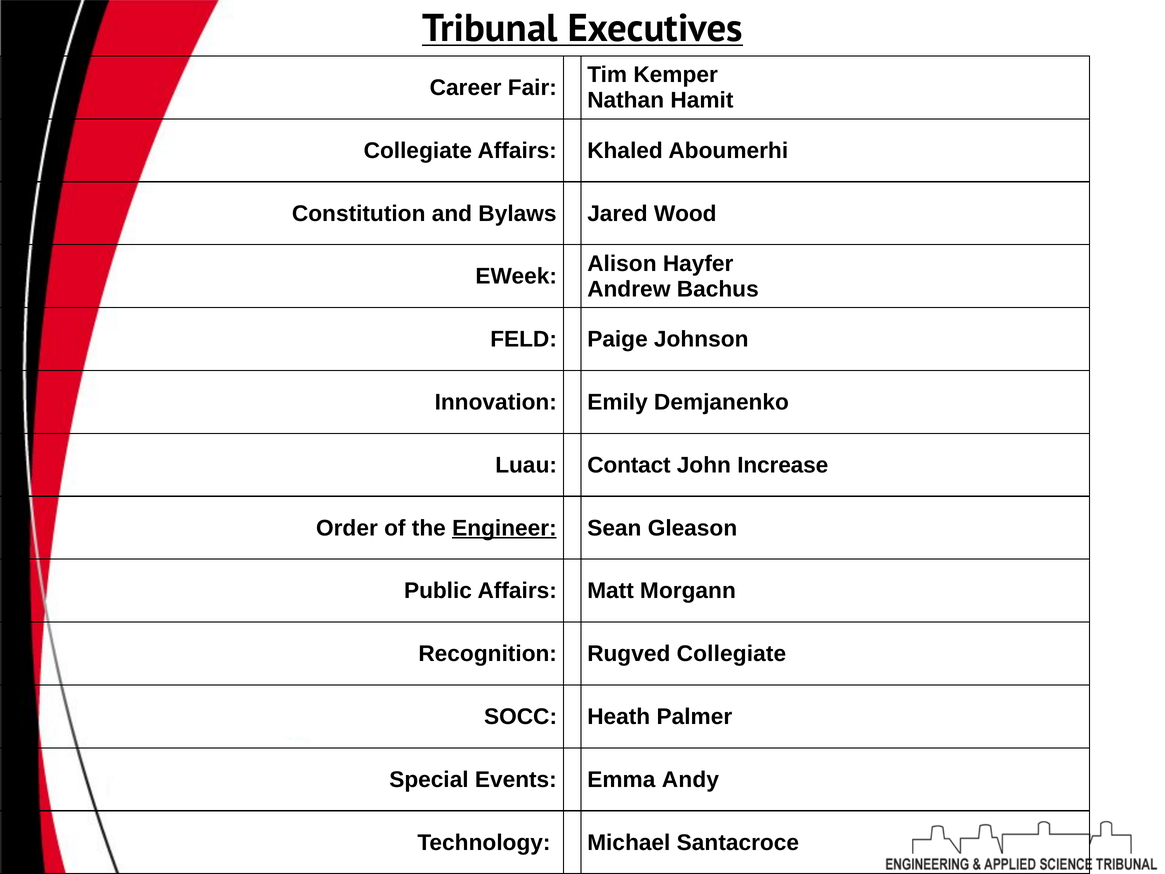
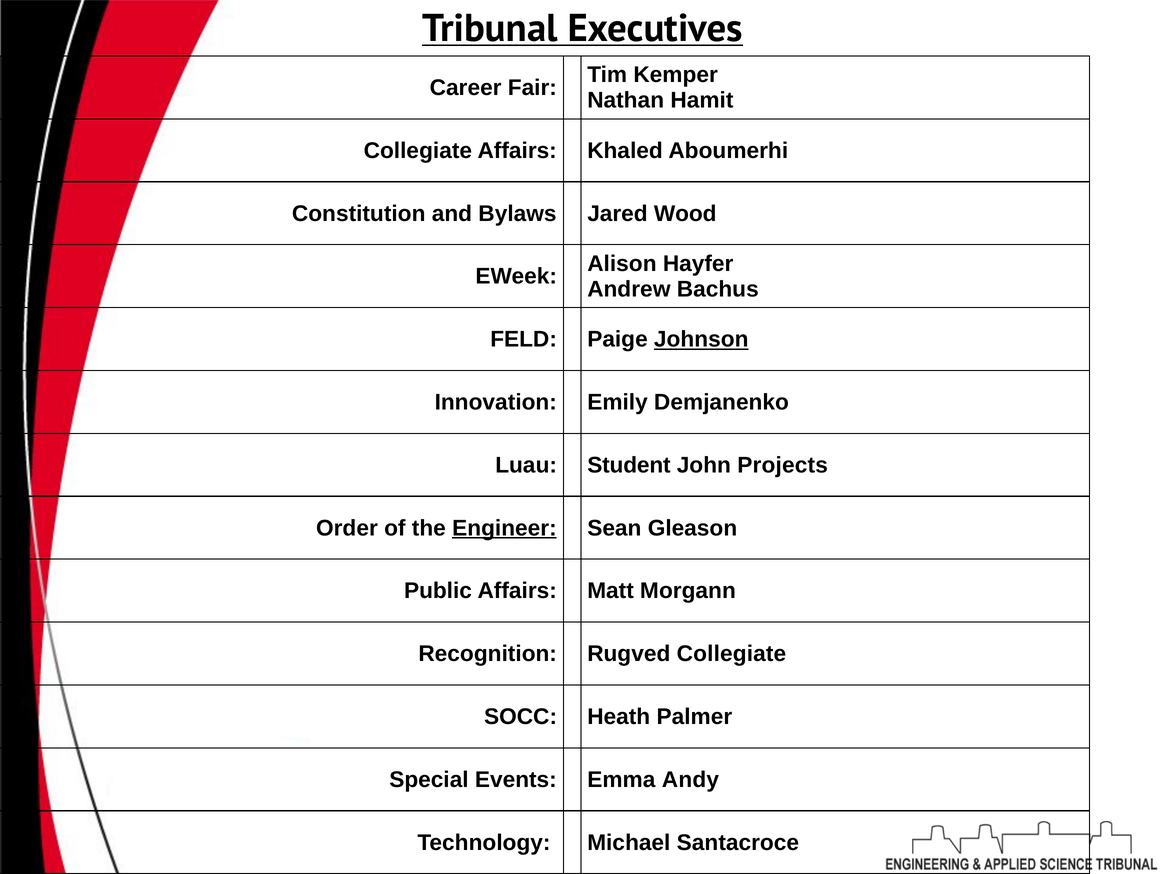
Johnson underline: none -> present (701, 339)
Contact: Contact -> Student (629, 465)
Increase: Increase -> Projects (783, 465)
